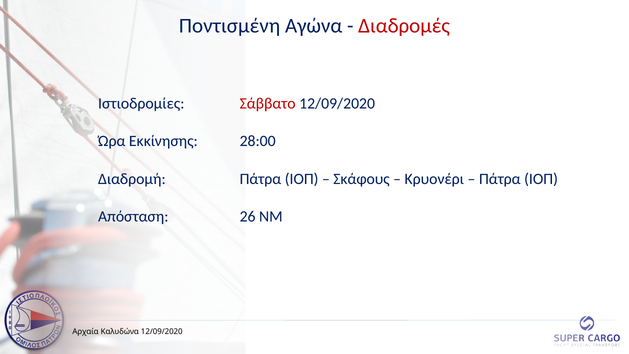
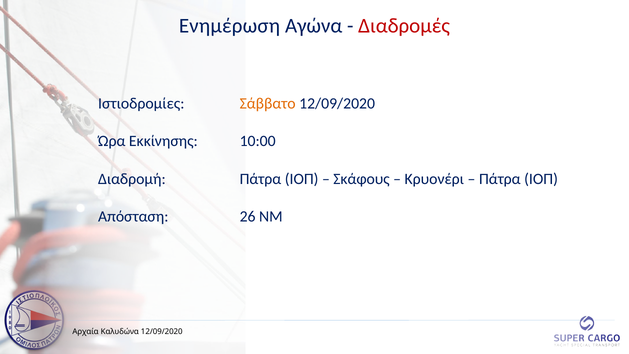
Ποντισμένη: Ποντισμένη -> Ενημέρωση (230, 26)
Σάββατο colour: red -> orange (268, 103)
28:00: 28:00 -> 10:00 (258, 141)
